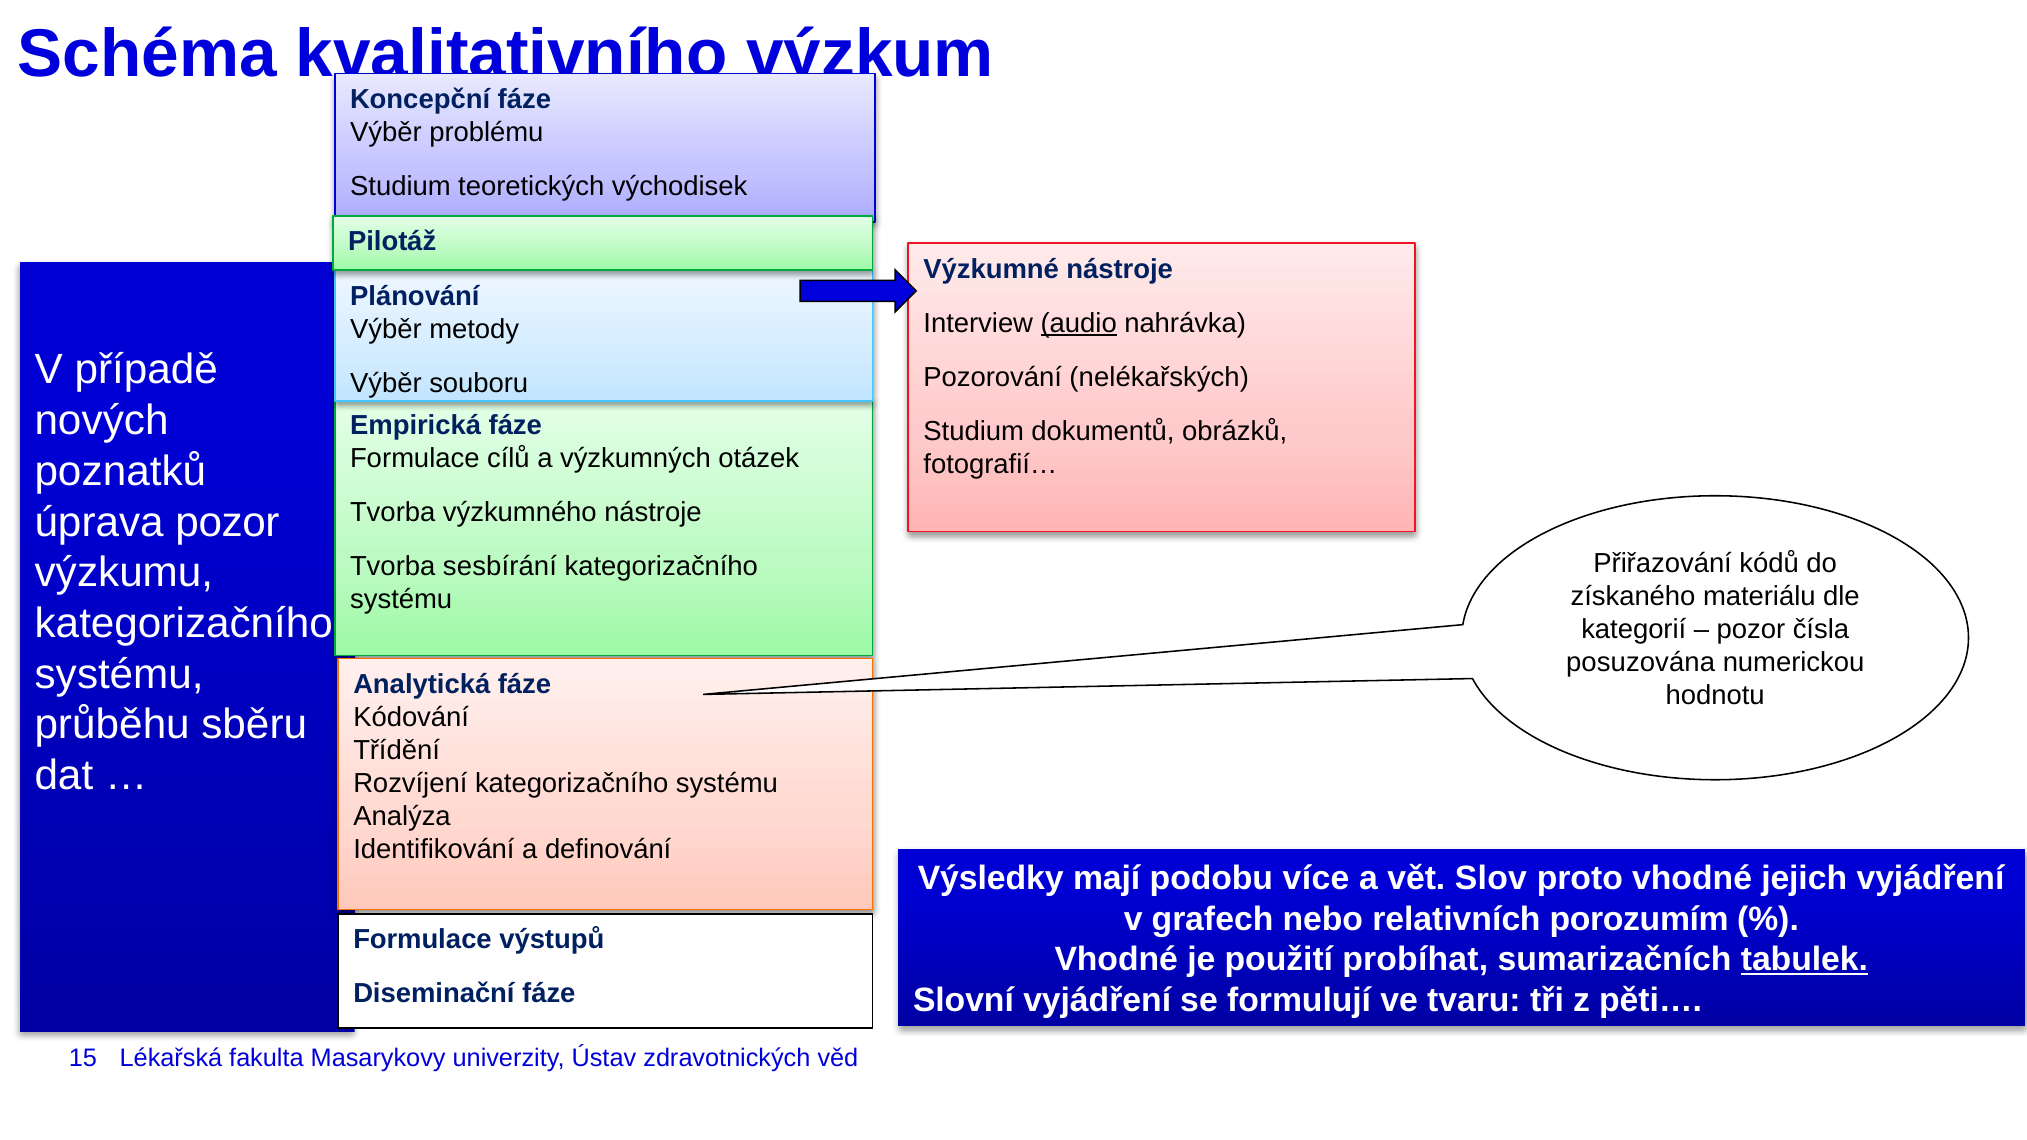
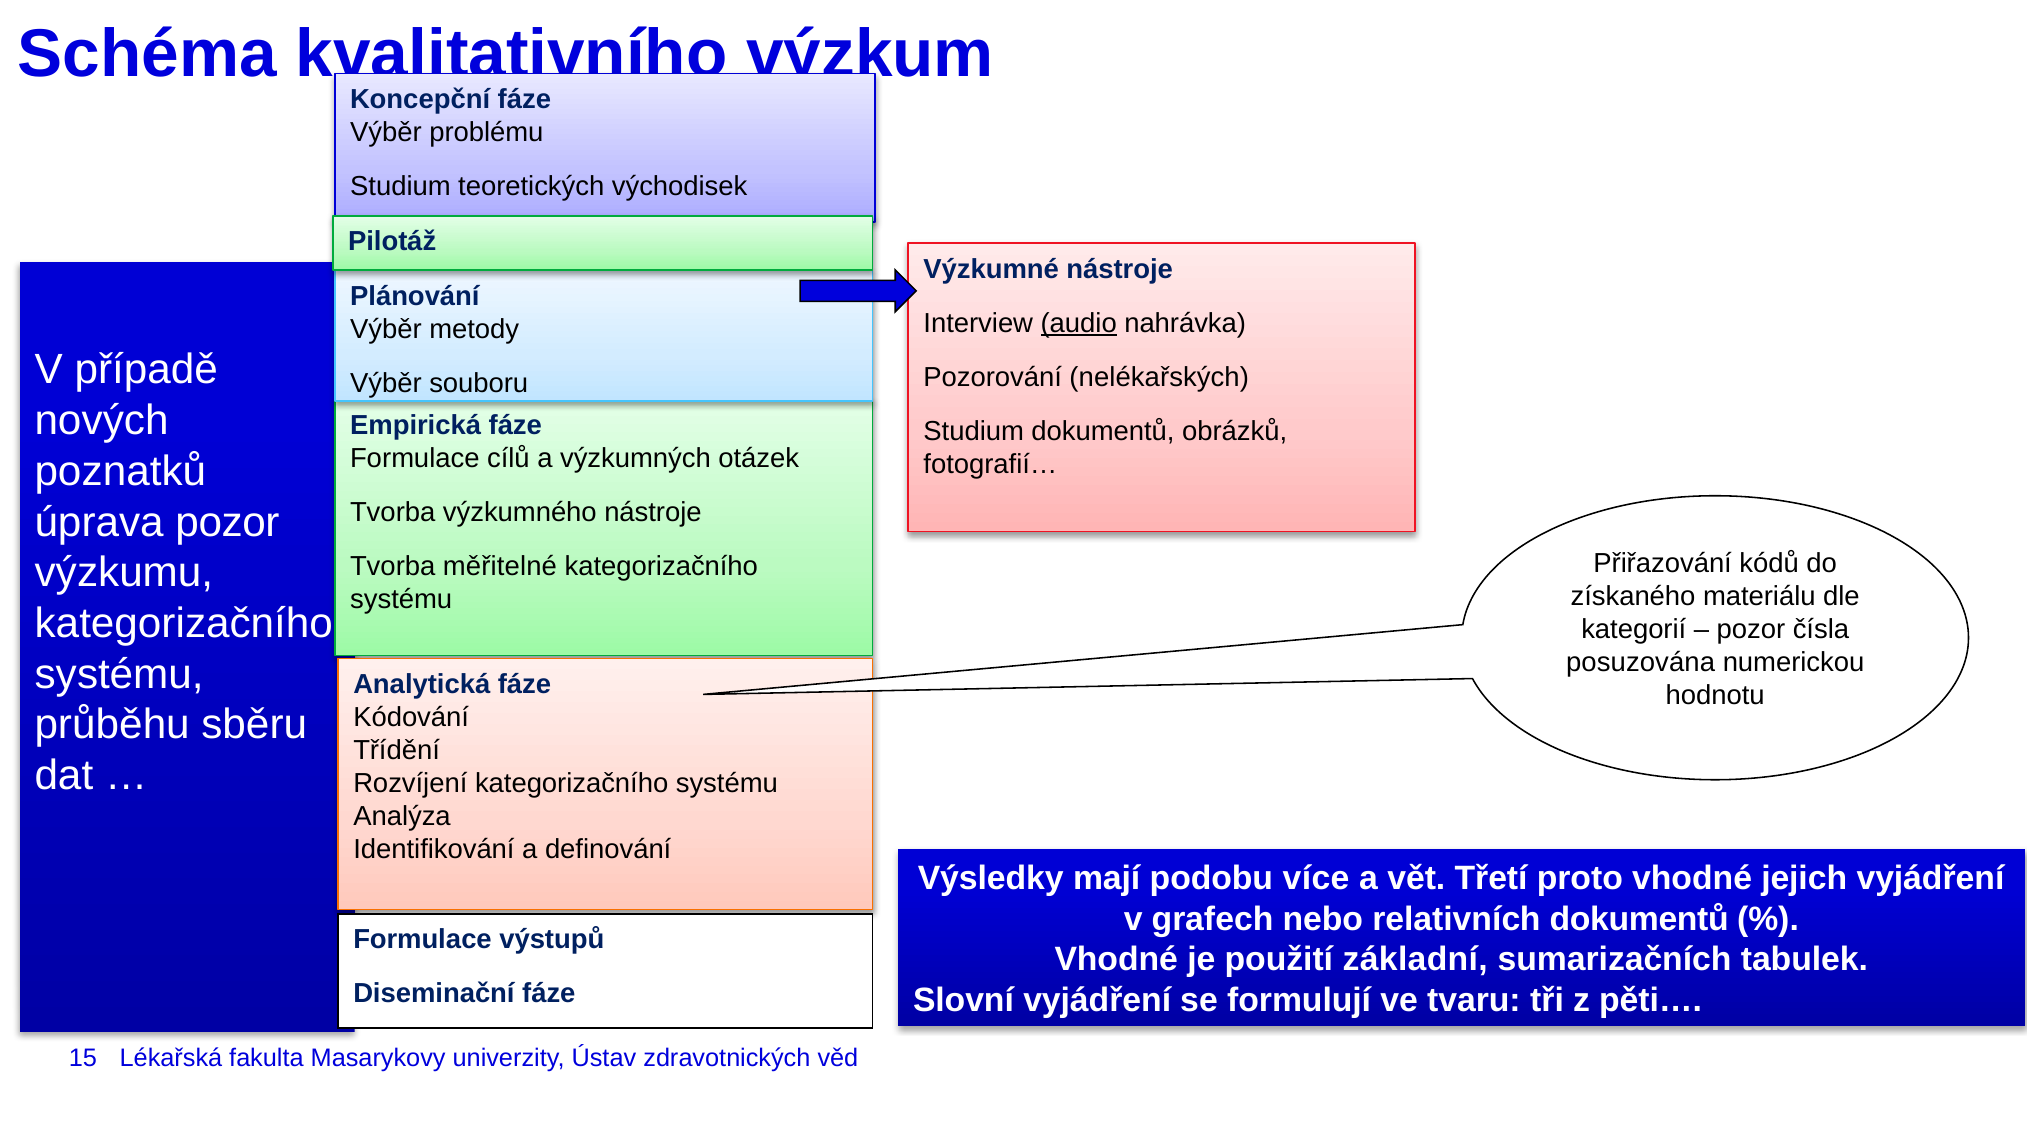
sesbírání: sesbírání -> měřitelné (500, 566)
Slov: Slov -> Třetí (1491, 879)
relativních porozumím: porozumím -> dokumentů (1639, 919)
probíhat: probíhat -> základní (1415, 960)
tabulek underline: present -> none (1804, 960)
